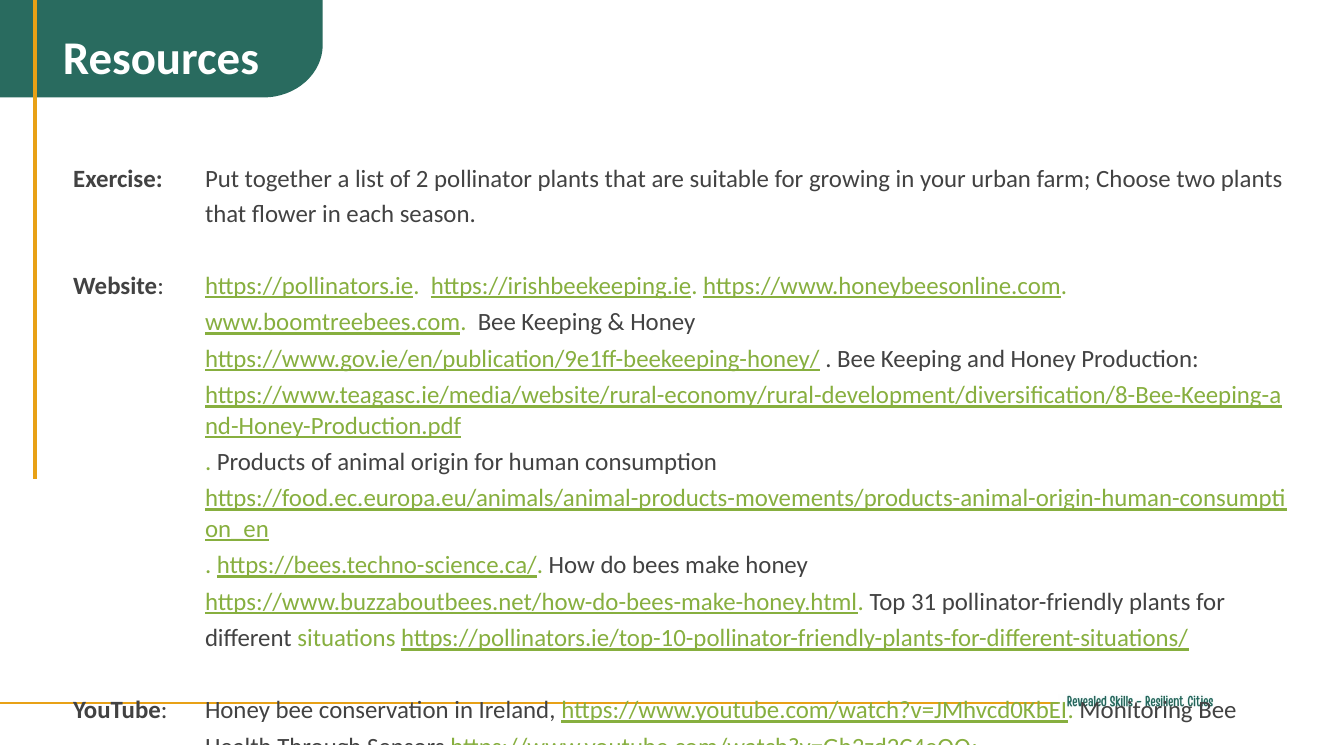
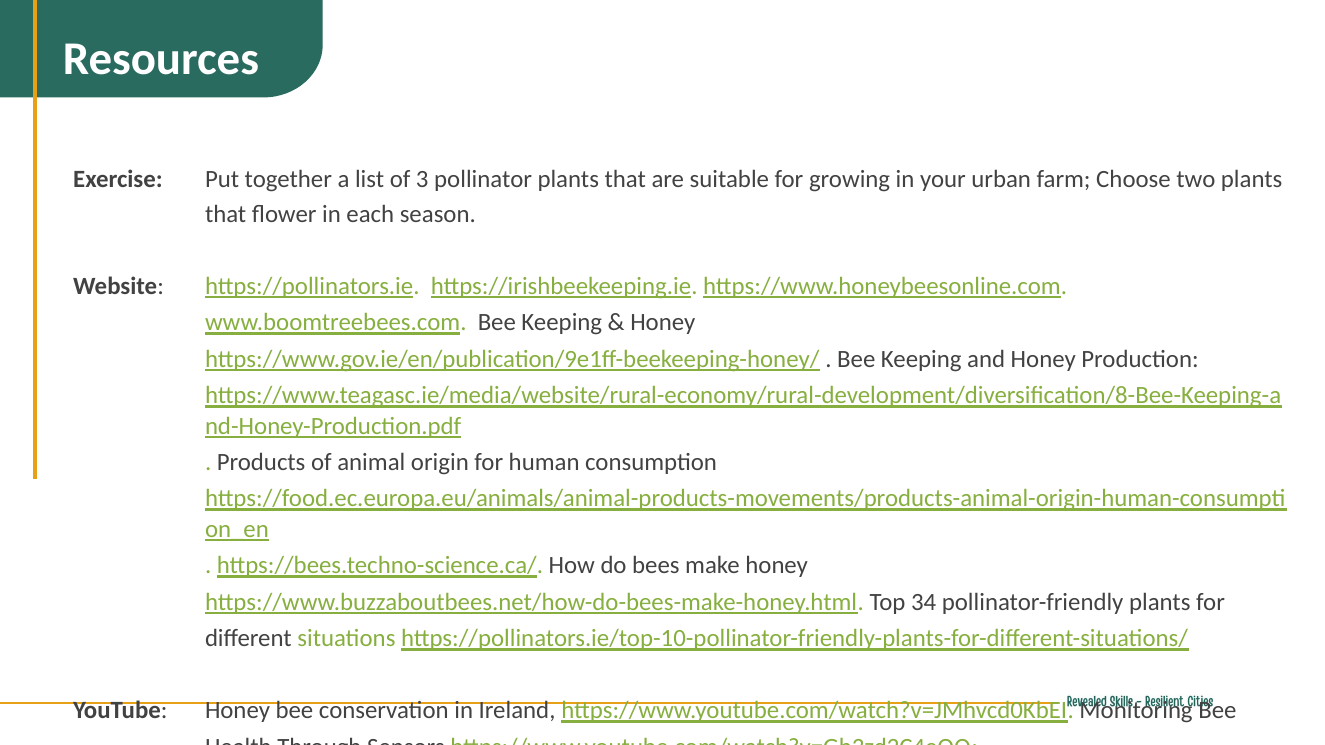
2: 2 -> 3 (422, 179)
31: 31 -> 34 (924, 602)
